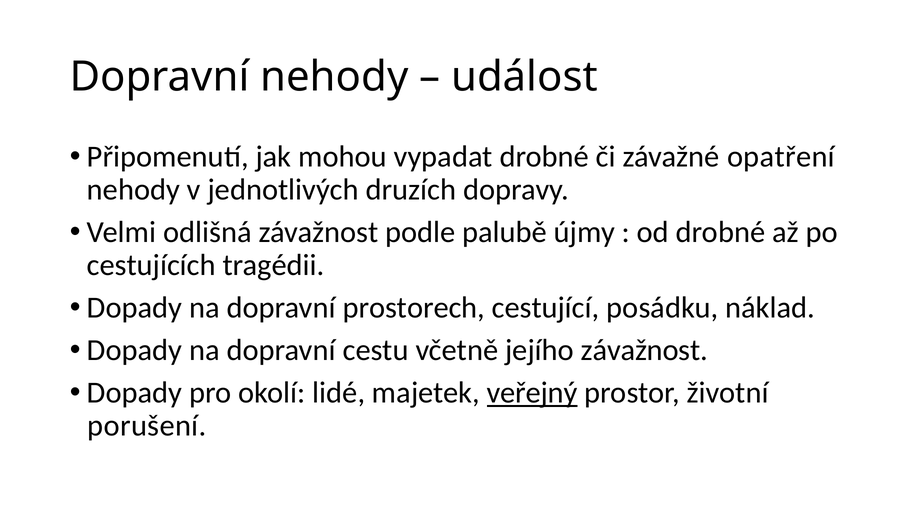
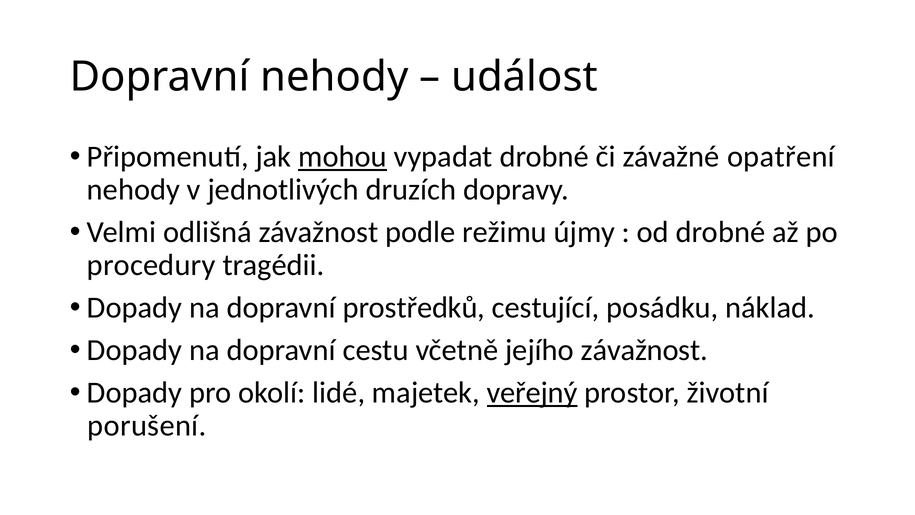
mohou underline: none -> present (342, 157)
palubě: palubě -> režimu (505, 232)
cestujících: cestujících -> procedury (151, 265)
prostorech: prostorech -> prostředků (414, 308)
